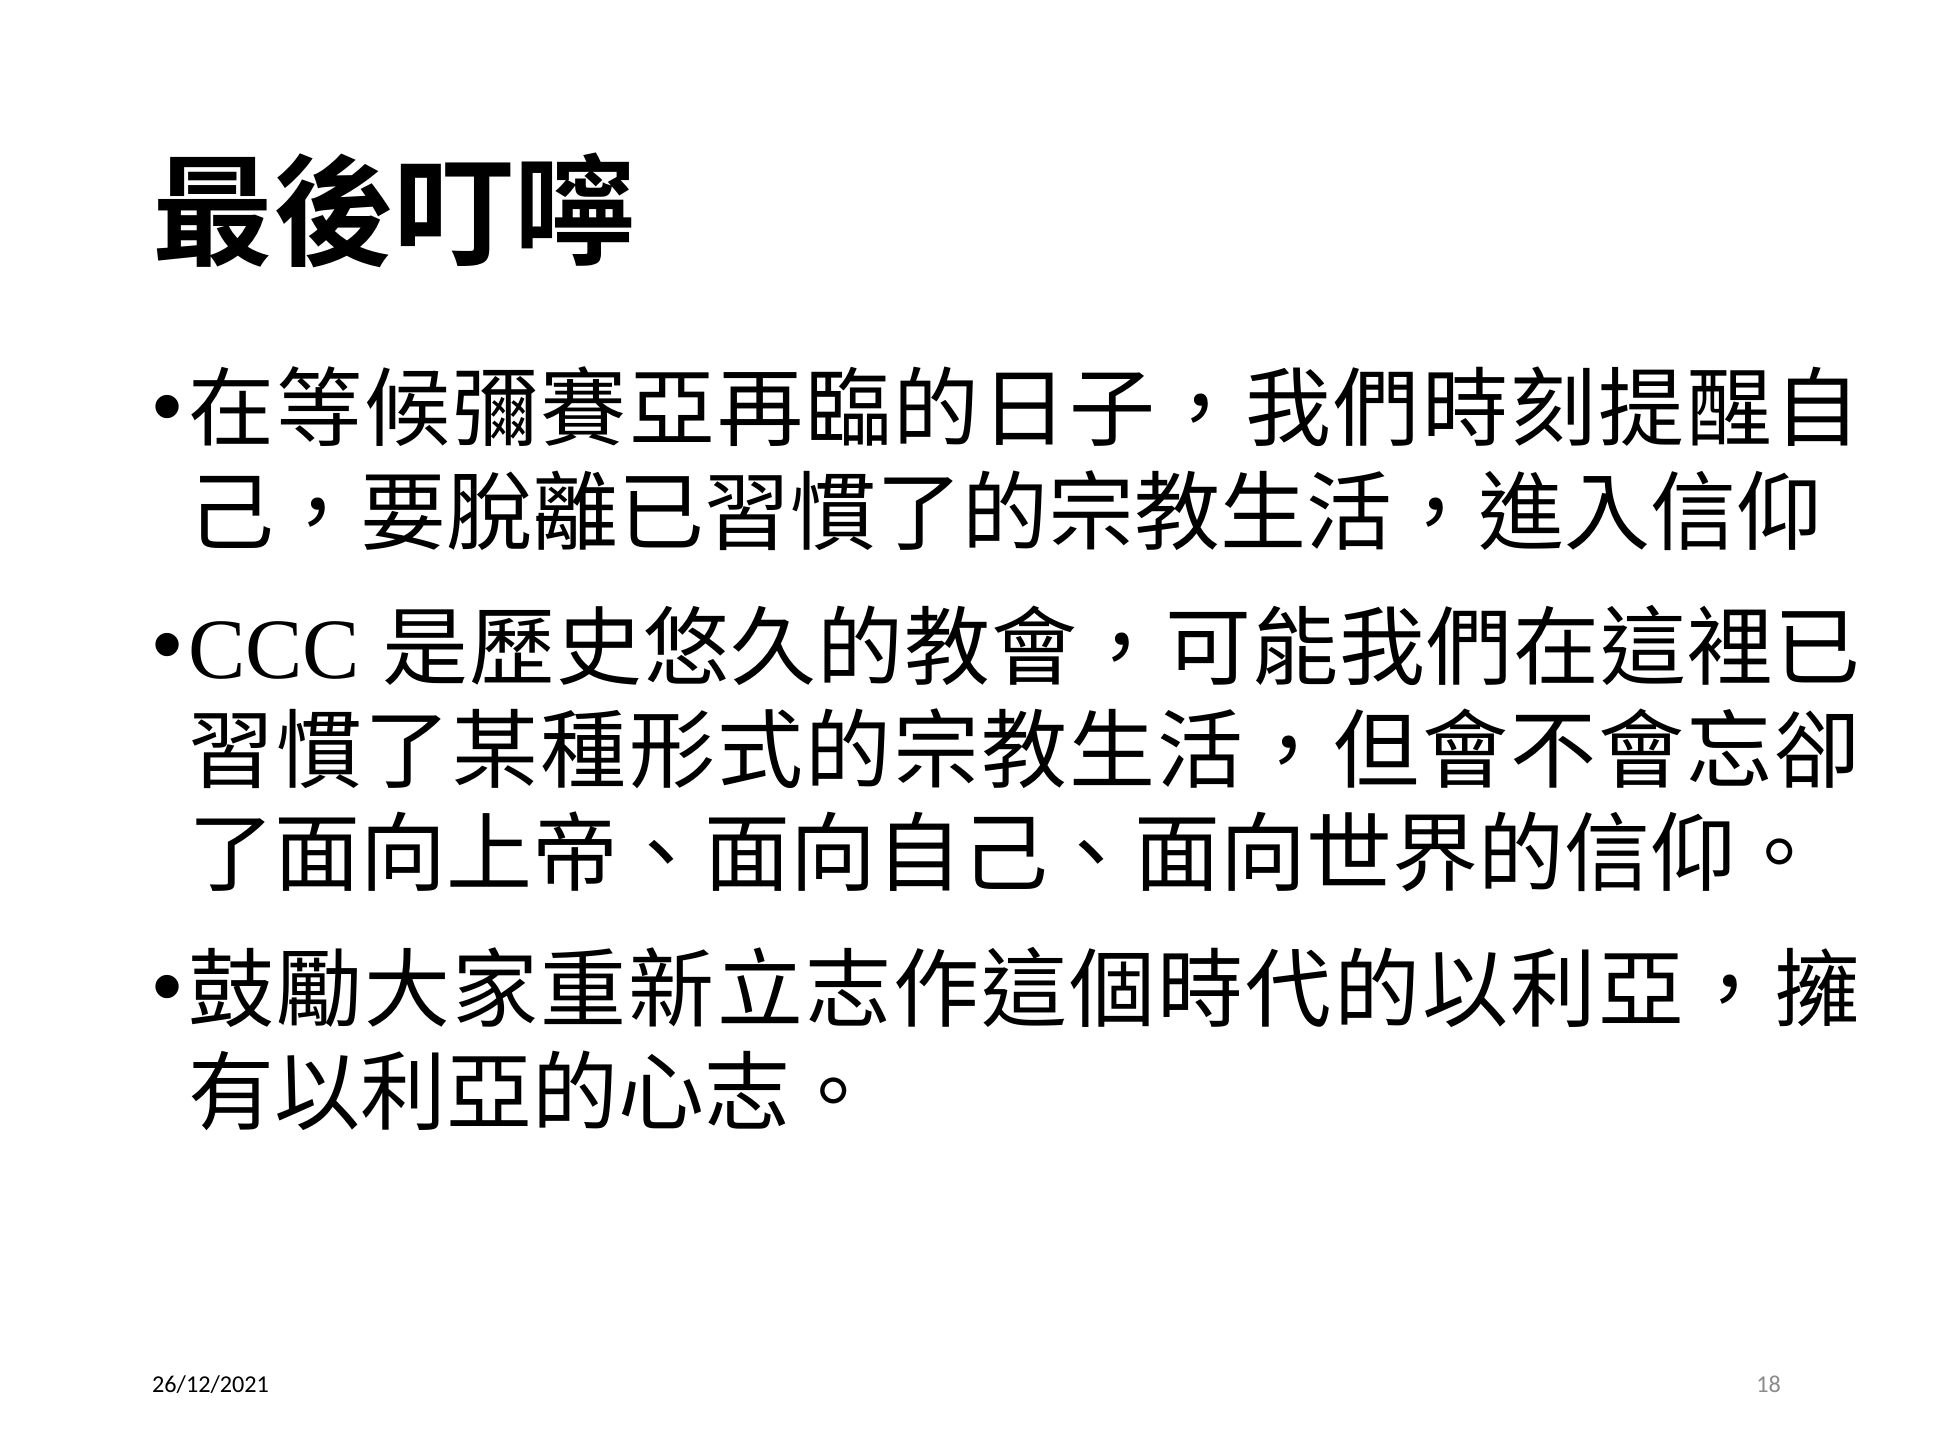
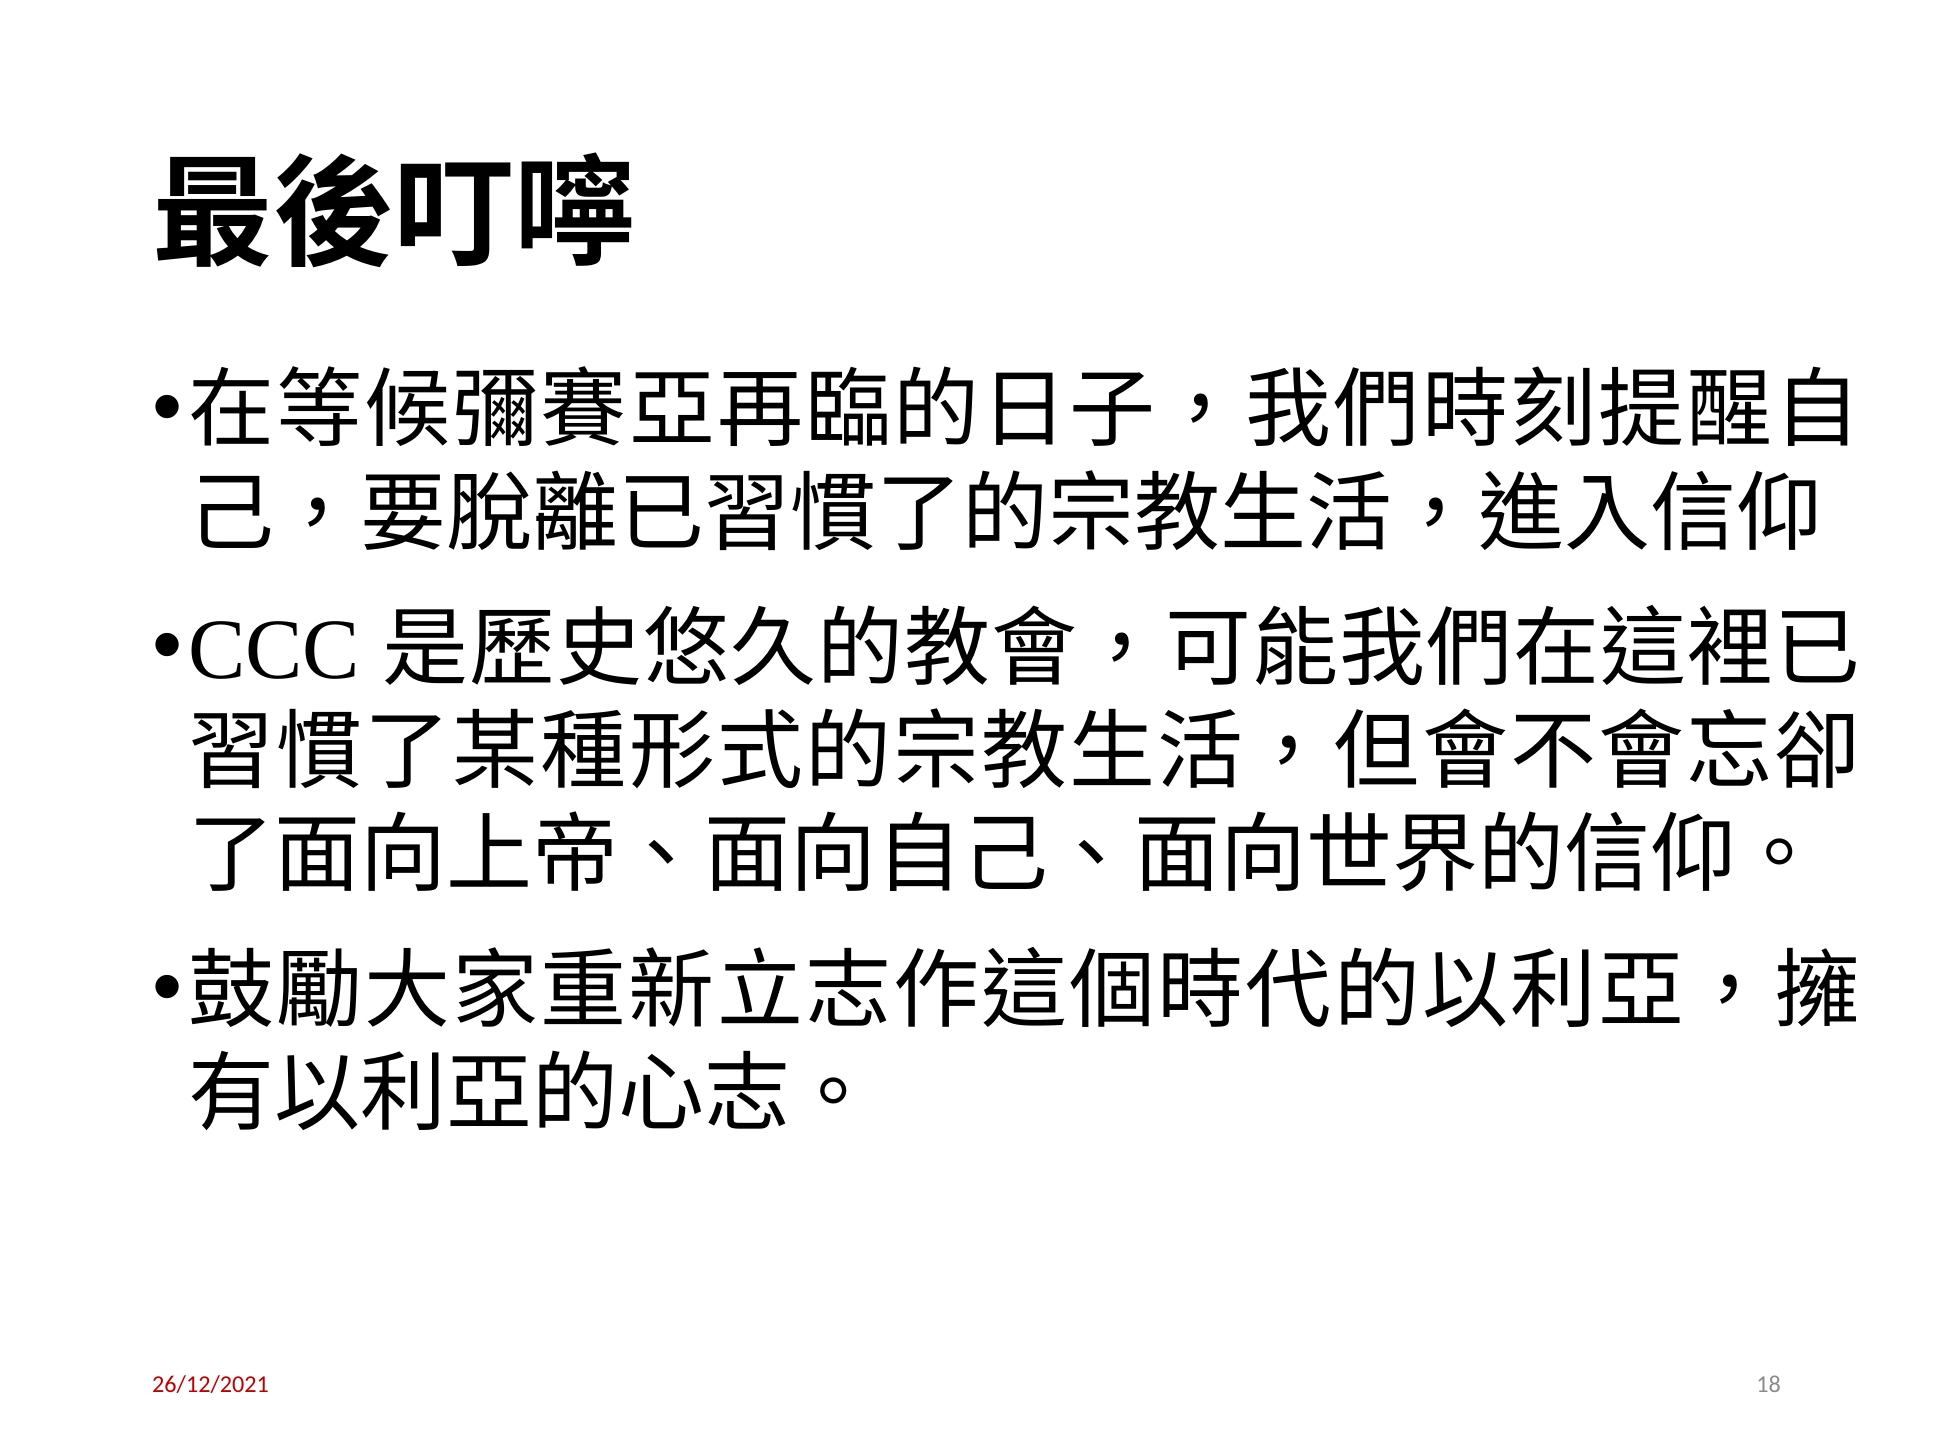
26/12/2021 colour: black -> red (211, 1384)
